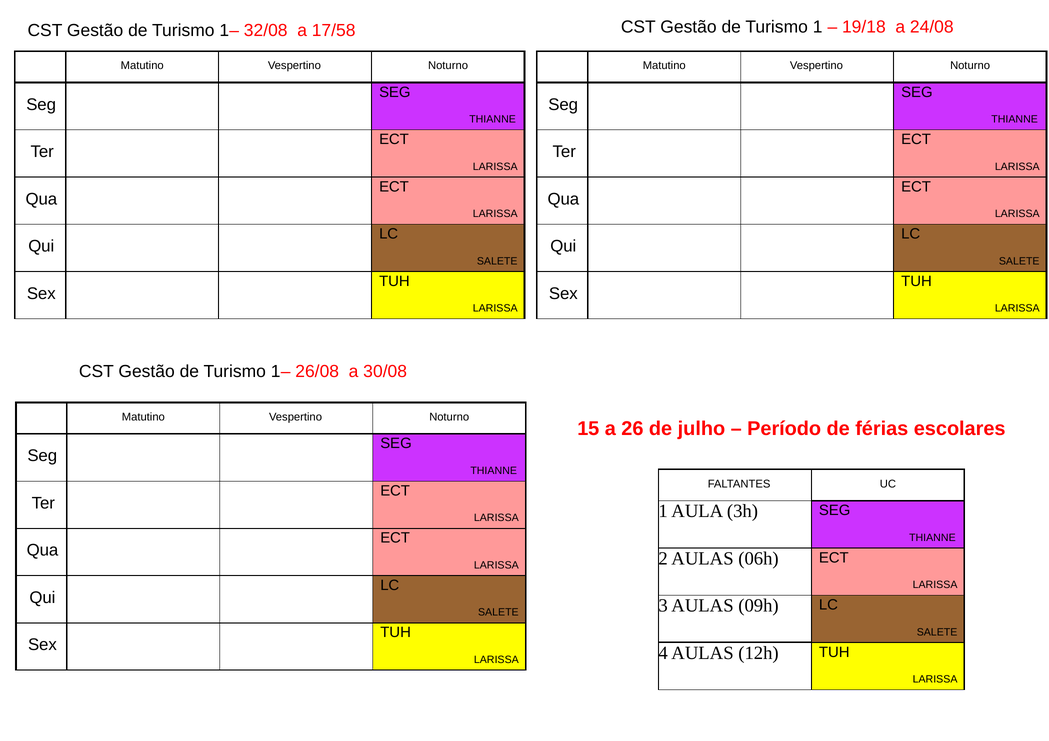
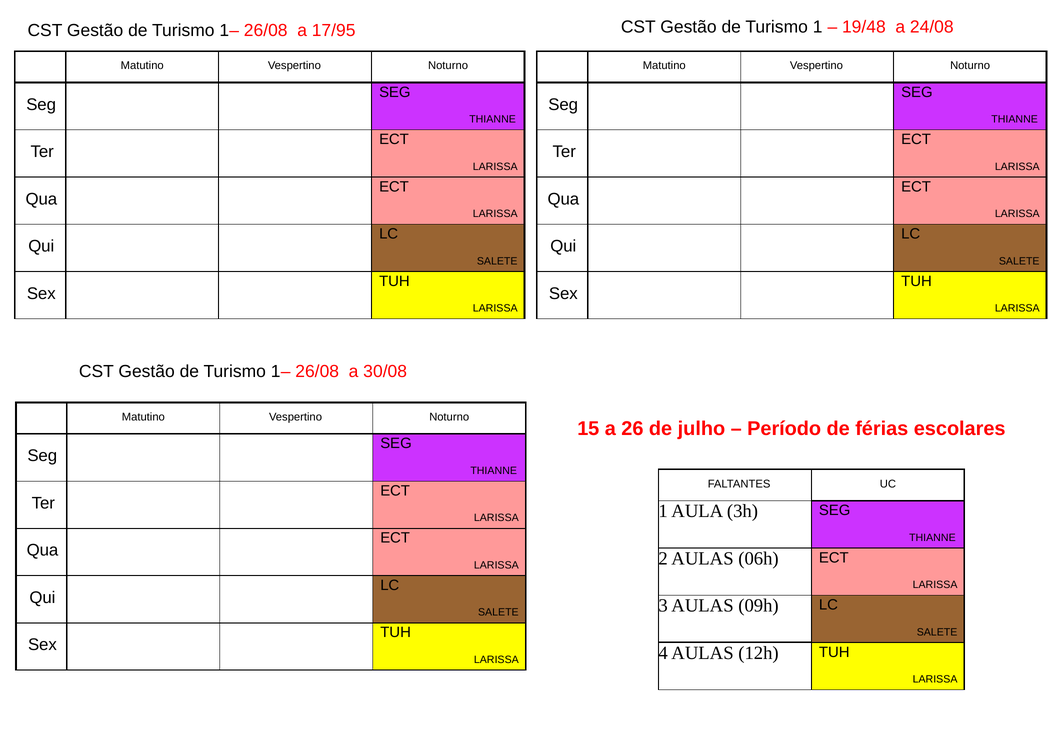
32/08: 32/08 -> 26/08 (266, 30)
17/58: 17/58 -> 17/95 (334, 30)
19/18: 19/18 -> 19/48 (864, 27)
